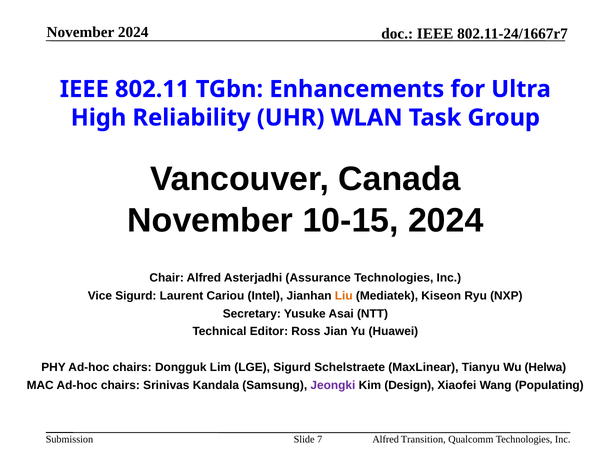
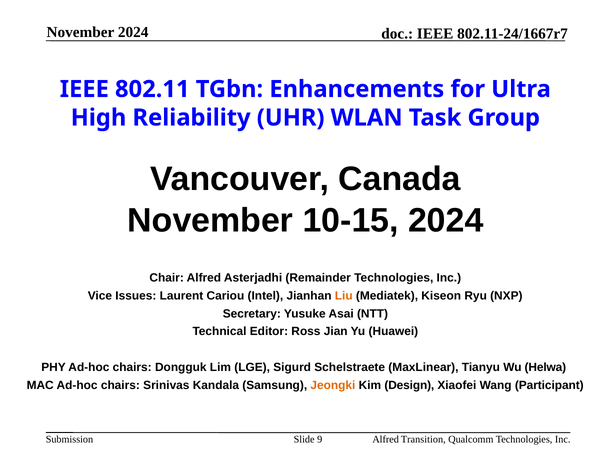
Assurance: Assurance -> Remainder (318, 278)
Vice Sigurd: Sigurd -> Issues (136, 296)
Jeongki colour: purple -> orange (333, 386)
Populating: Populating -> Participant (549, 386)
7: 7 -> 9 (320, 439)
